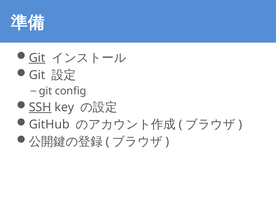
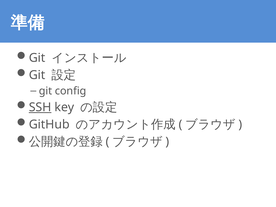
Git underline: present -> none (37, 58)
